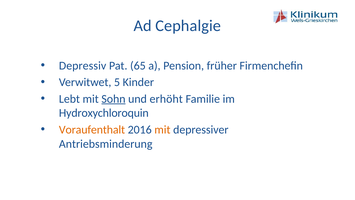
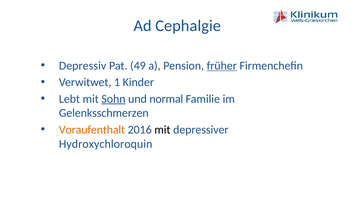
65: 65 -> 49 (138, 66)
früher underline: none -> present (222, 66)
5: 5 -> 1 (117, 82)
erhöht: erhöht -> normal (166, 99)
Hydroxychloroquin: Hydroxychloroquin -> Gelenksschmerzen (104, 113)
mit colour: orange -> black (162, 129)
Antriebsminderung: Antriebsminderung -> Hydroxychloroquin (106, 144)
